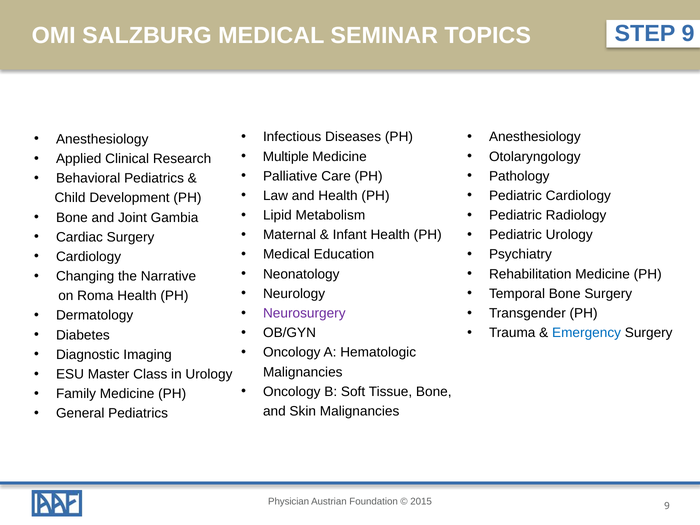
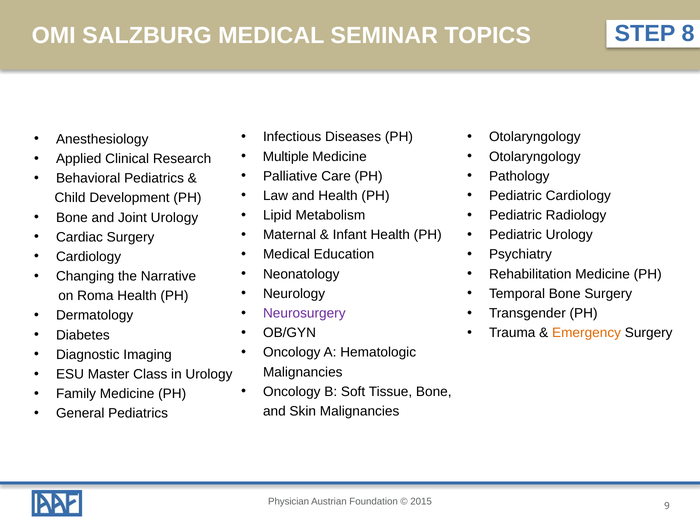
STEP 9: 9 -> 8 (688, 33)
Anesthesiology: Anesthesiology -> Otolaryngology (535, 137)
Joint Gambia: Gambia -> Urology (175, 218)
Emergency colour: blue -> orange (587, 333)
